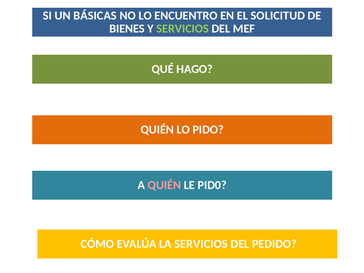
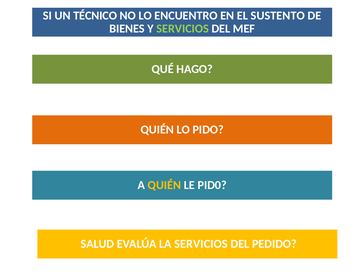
BÁSICAS: BÁSICAS -> TÉCNICO (95, 16)
SOLICITUD: SOLICITUD -> SUSTENTO (278, 16)
QUIÉN colour: pink -> yellow (164, 185)
CÓMO: CÓMO -> SALUD (97, 244)
